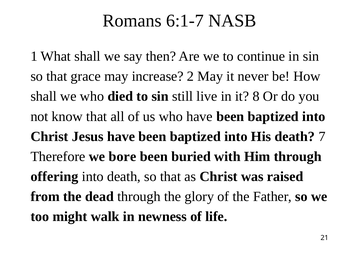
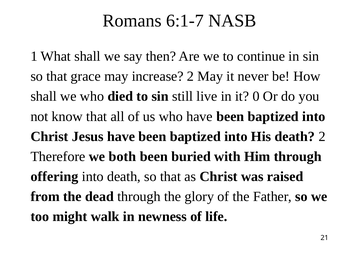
8: 8 -> 0 (256, 96)
death 7: 7 -> 2 (322, 137)
bore: bore -> both (122, 157)
